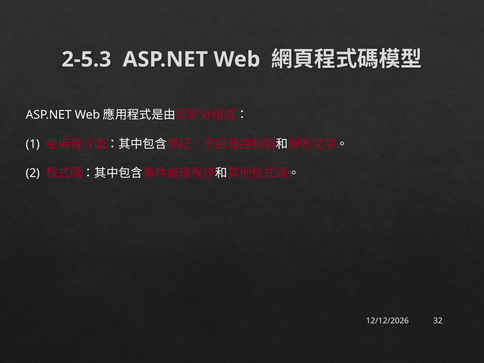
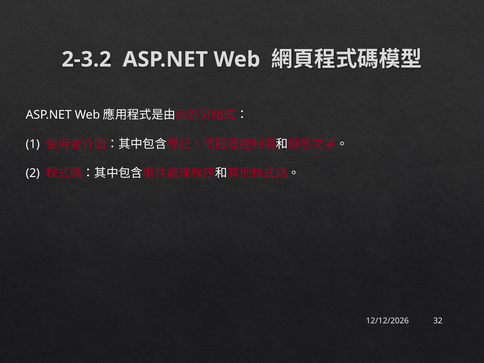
2-5.3: 2-5.3 -> 2-3.2 (86, 59)
